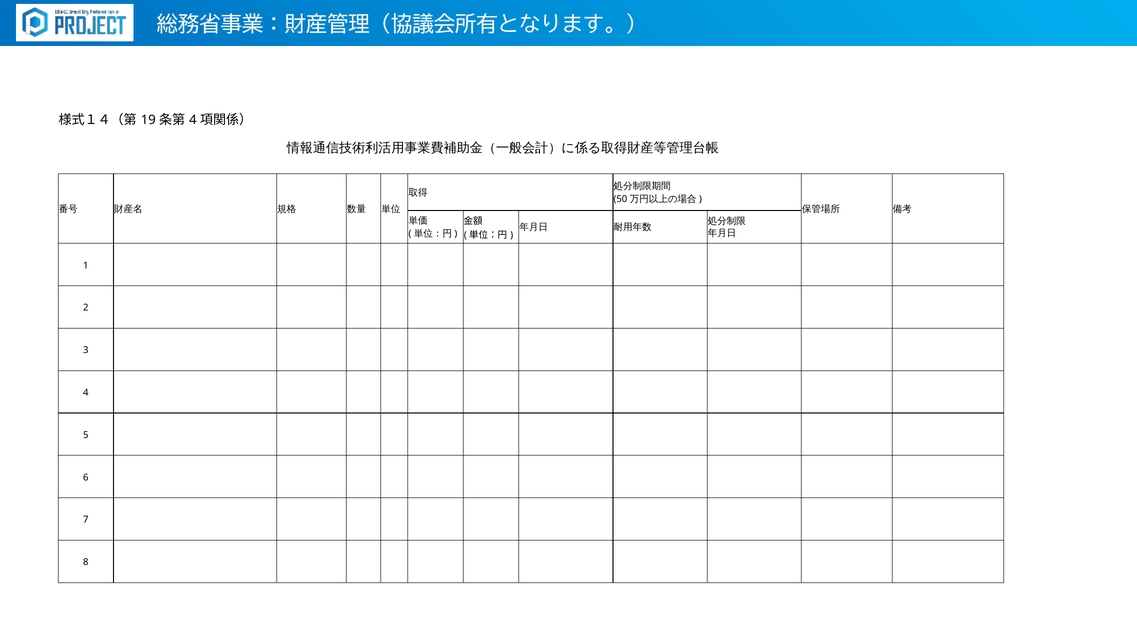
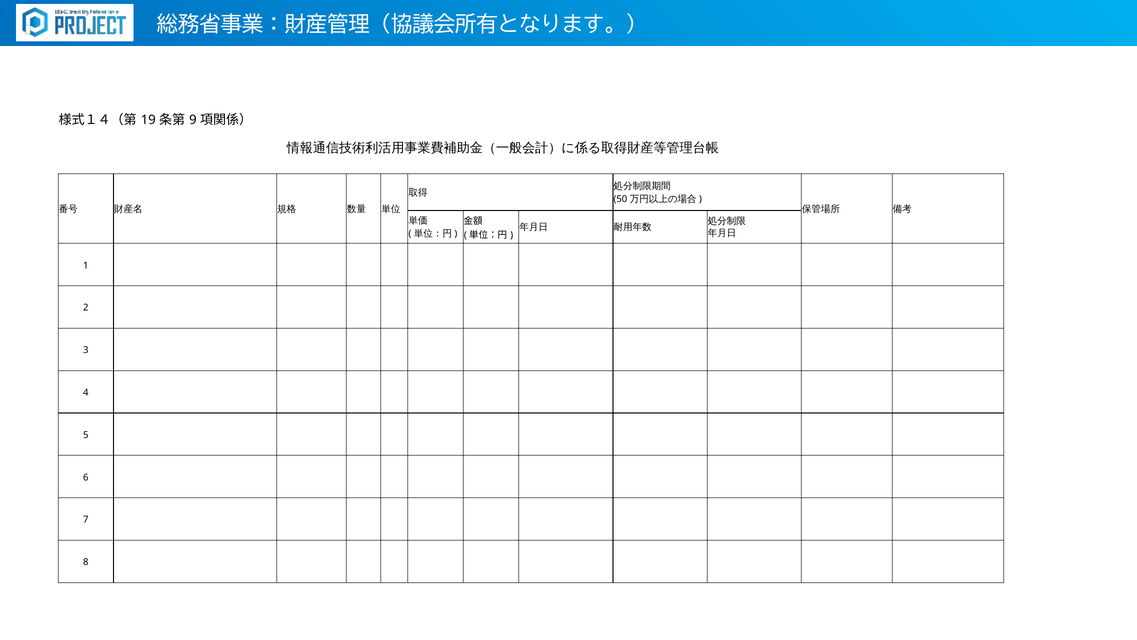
4: 4 -> 9 (193, 120)
